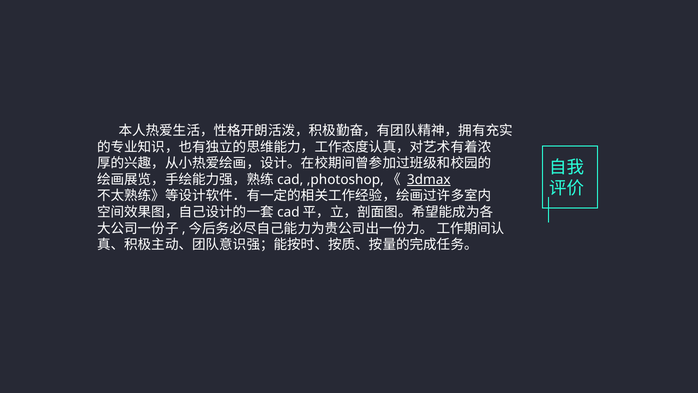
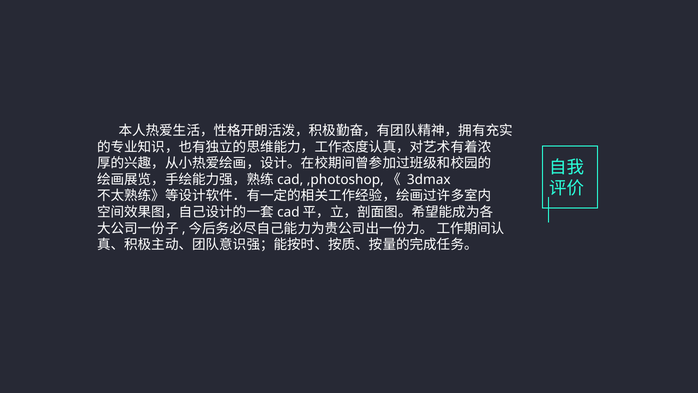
3dmax underline: present -> none (429, 180)
